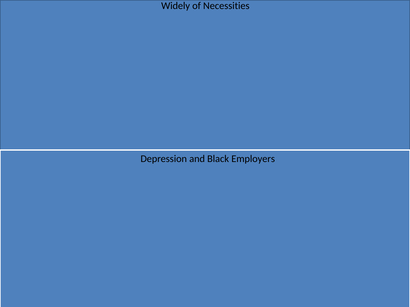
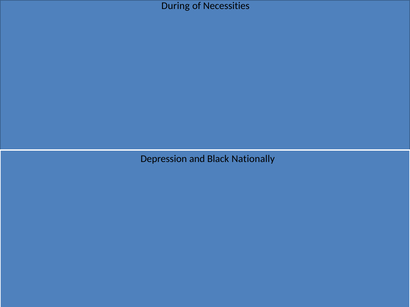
Widely: Widely -> During (176, 6)
Employers: Employers -> Nationally (253, 159)
